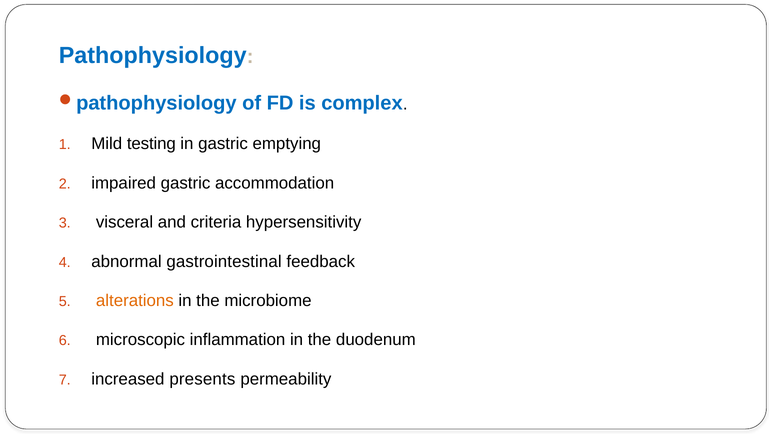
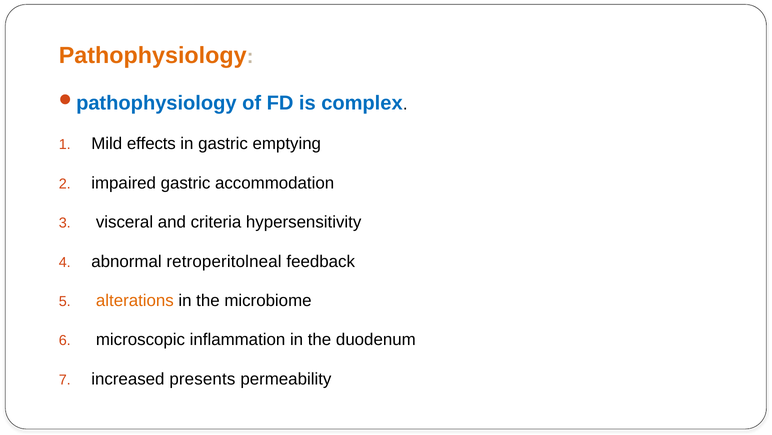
Pathophysiology colour: blue -> orange (153, 55)
testing: testing -> effects (151, 144)
gastrointestinal: gastrointestinal -> retroperitolneal (224, 261)
